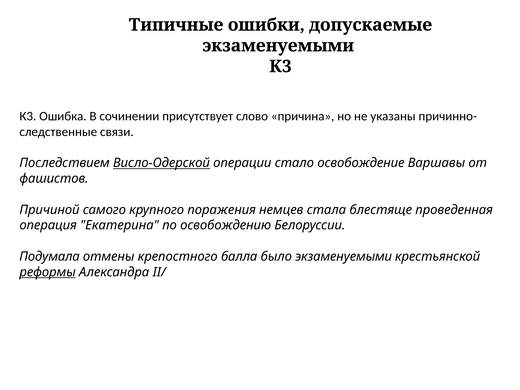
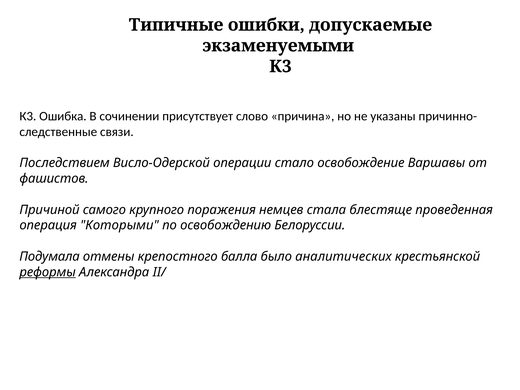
Висло-Одерской underline: present -> none (161, 163)
Екатерина: Екатерина -> Которыми (119, 225)
было экзаменуемыми: экзаменуемыми -> аналитических (343, 257)
